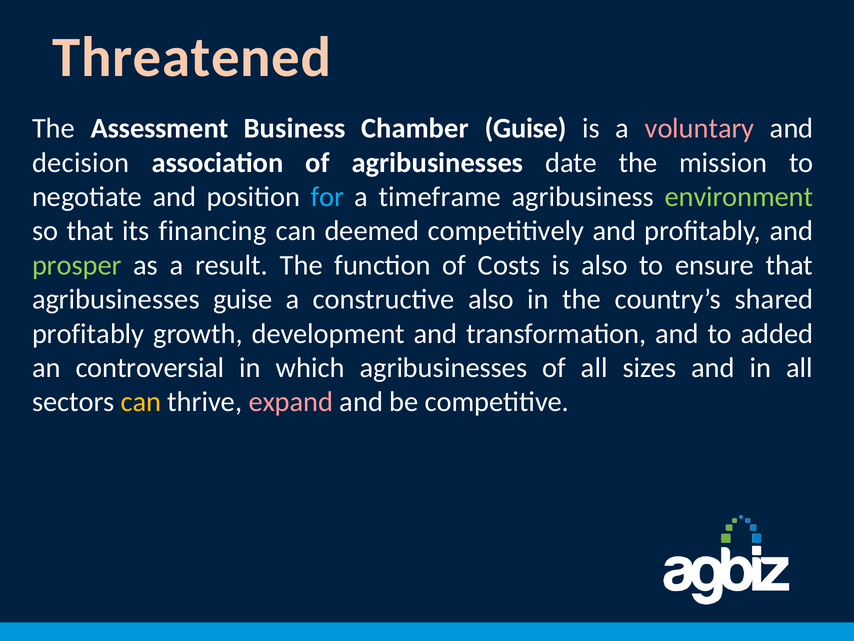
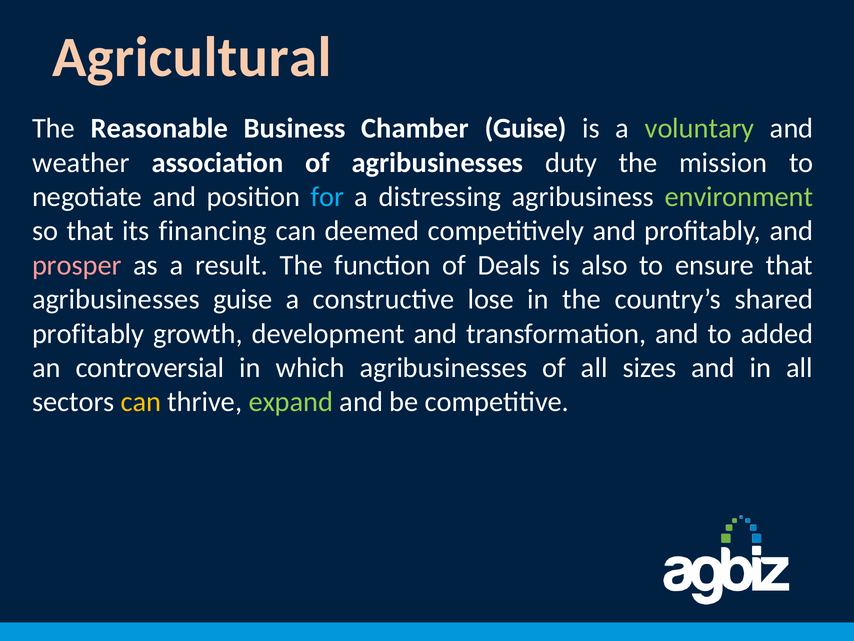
Threatened: Threatened -> Agricultural (192, 58)
Assessment: Assessment -> Reasonable (159, 128)
voluntary colour: pink -> light green (700, 128)
decision: decision -> weather (81, 163)
date: date -> duty (571, 163)
timeframe: timeframe -> distressing (440, 197)
prosper colour: light green -> pink (77, 265)
Costs: Costs -> Deals (509, 265)
constructive also: also -> lose (491, 299)
expand colour: pink -> light green (291, 402)
